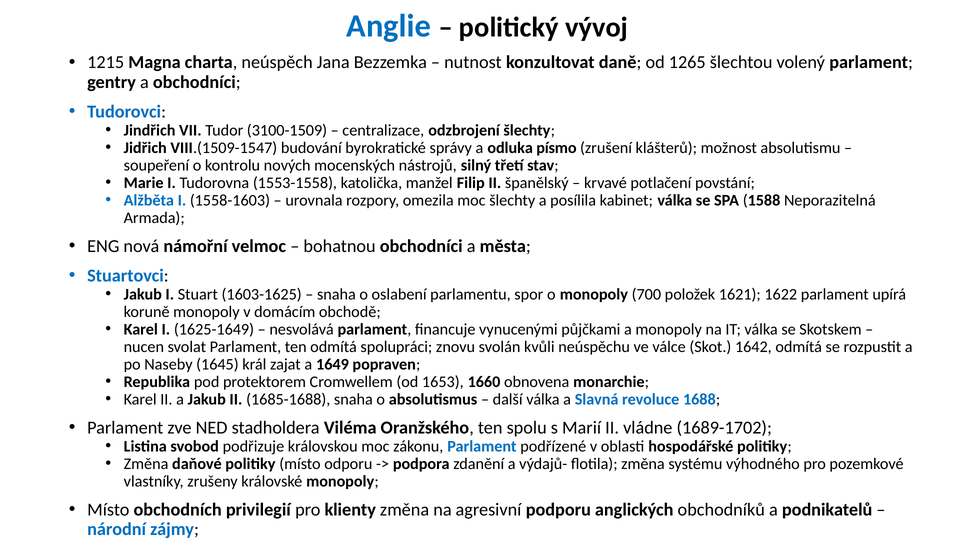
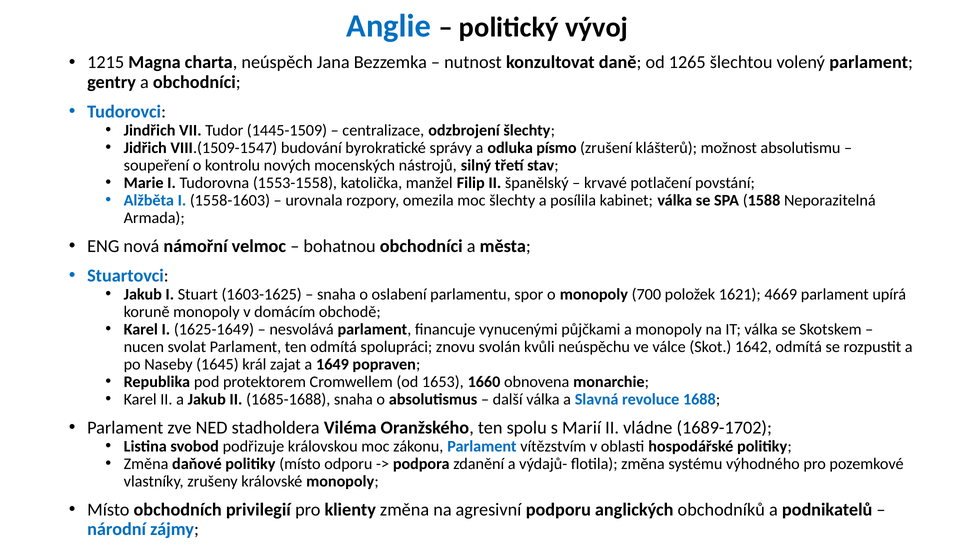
3100-1509: 3100-1509 -> 1445-1509 (287, 130)
1622: 1622 -> 4669 (781, 294)
podřízené: podřízené -> vítězstvím (553, 446)
